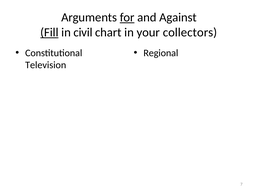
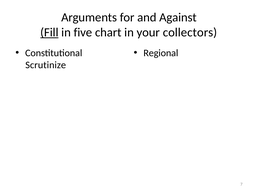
for underline: present -> none (127, 17)
civil: civil -> five (83, 32)
Television: Television -> Scrutinize (46, 65)
